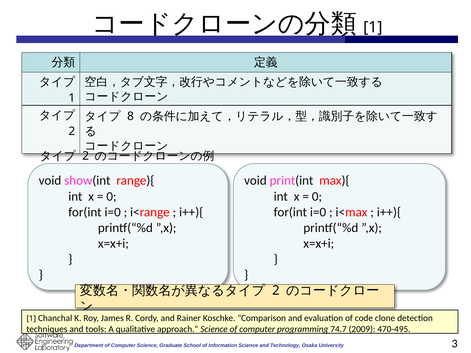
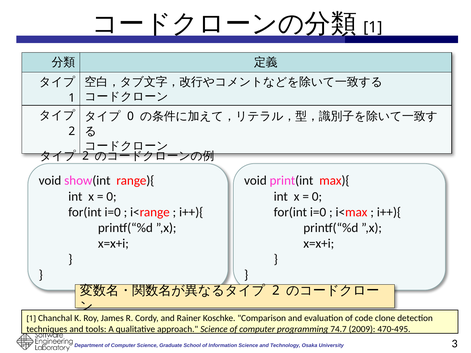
8: 8 -> 0 (131, 116)
